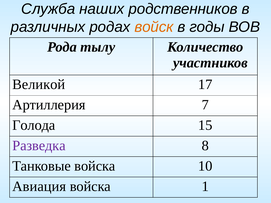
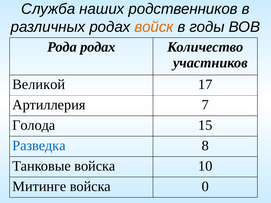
Рода тылу: тылу -> родах (98, 47)
Разведка colour: purple -> blue (39, 146)
Авиация: Авиация -> Митинге (39, 187)
1: 1 -> 0 (205, 187)
